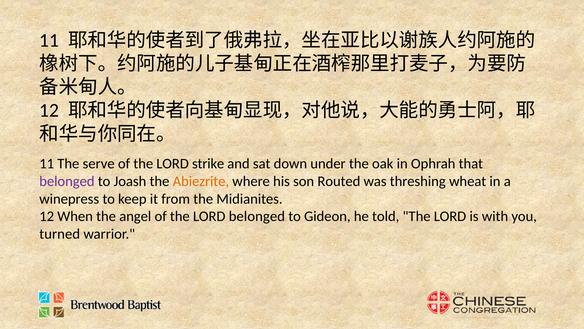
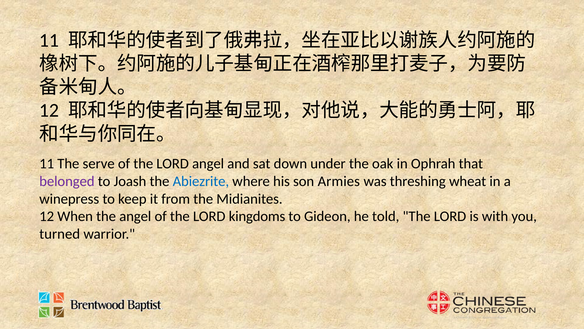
LORD strike: strike -> angel (208, 164)
Abiezrite colour: orange -> blue (201, 181)
Routed: Routed -> Armies (339, 181)
LORD belonged: belonged -> kingdoms (257, 216)
